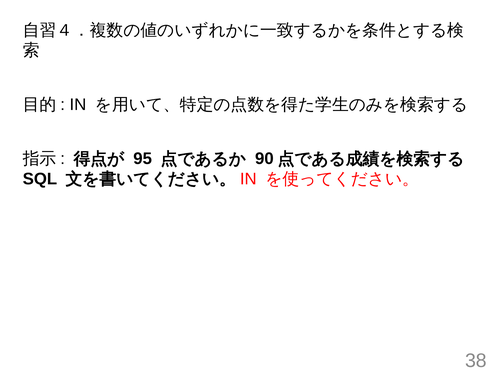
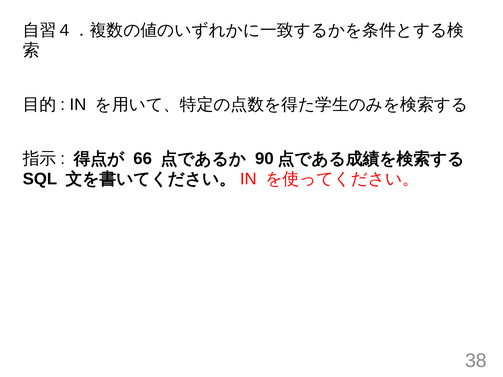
95: 95 -> 66 (143, 159)
